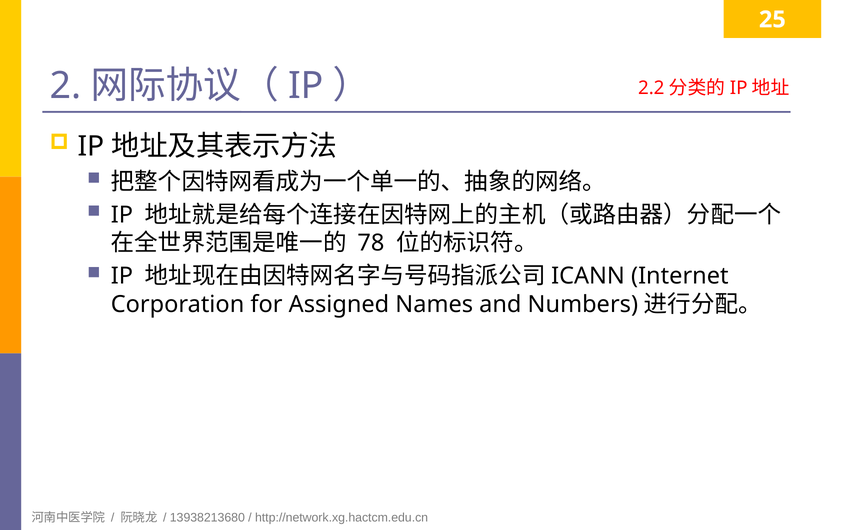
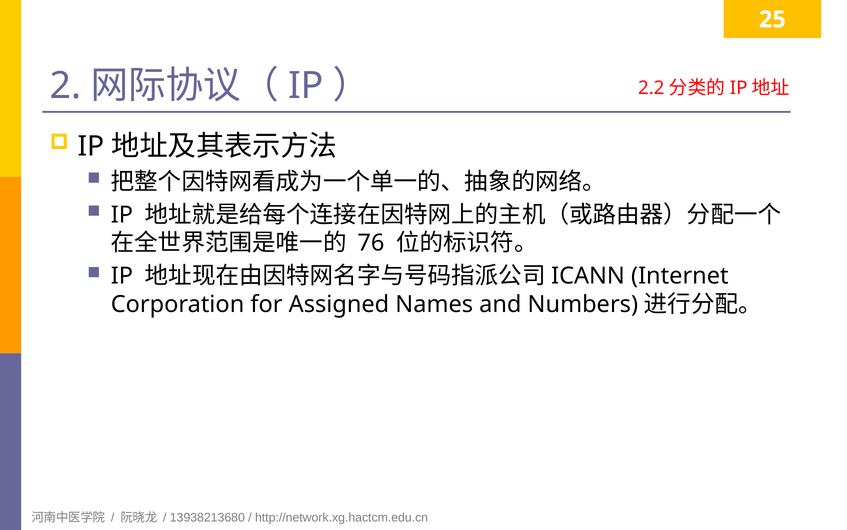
78: 78 -> 76 (371, 243)
